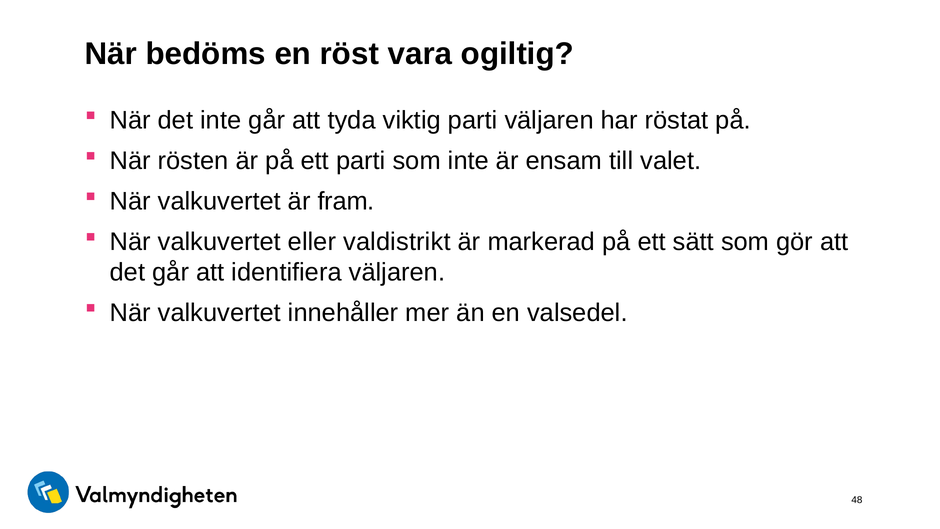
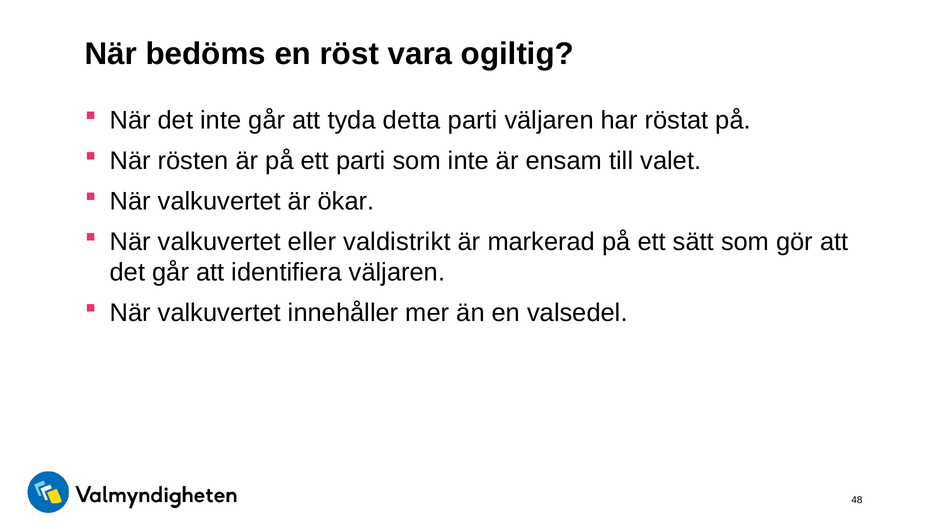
viktig: viktig -> detta (412, 120)
fram: fram -> ökar (346, 201)
